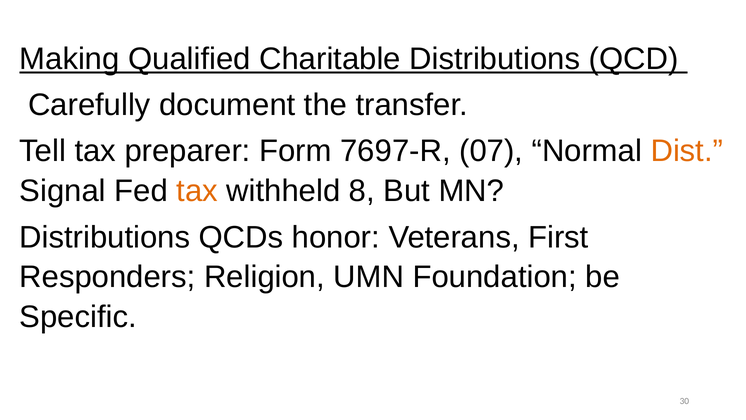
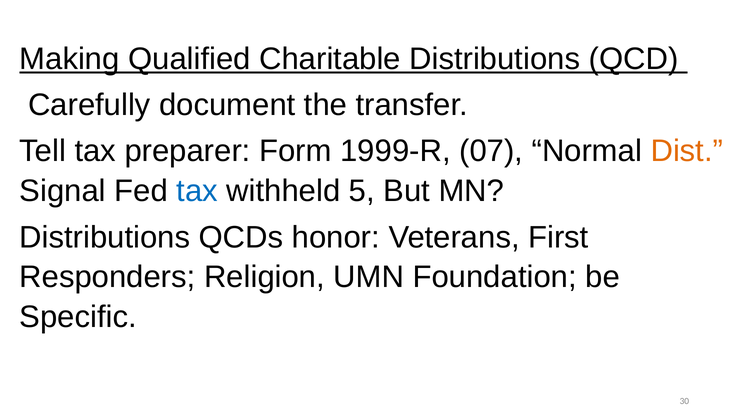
7697-R: 7697-R -> 1999-R (395, 151)
tax colour: orange -> blue (197, 191)
8: 8 -> 5 (362, 191)
